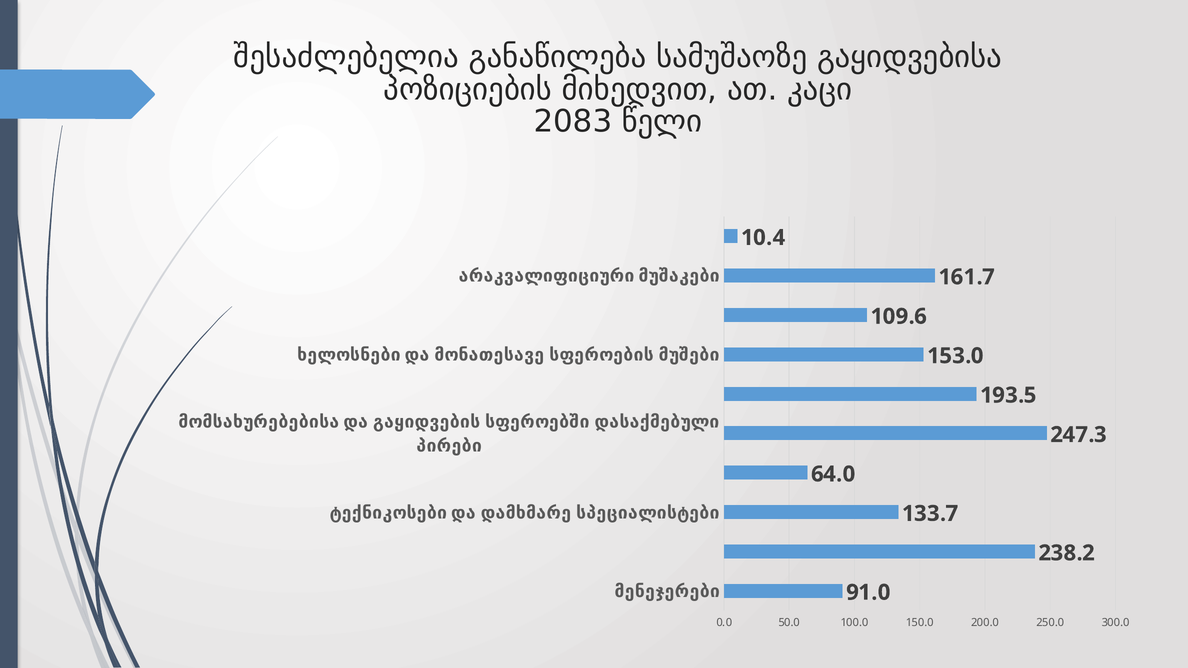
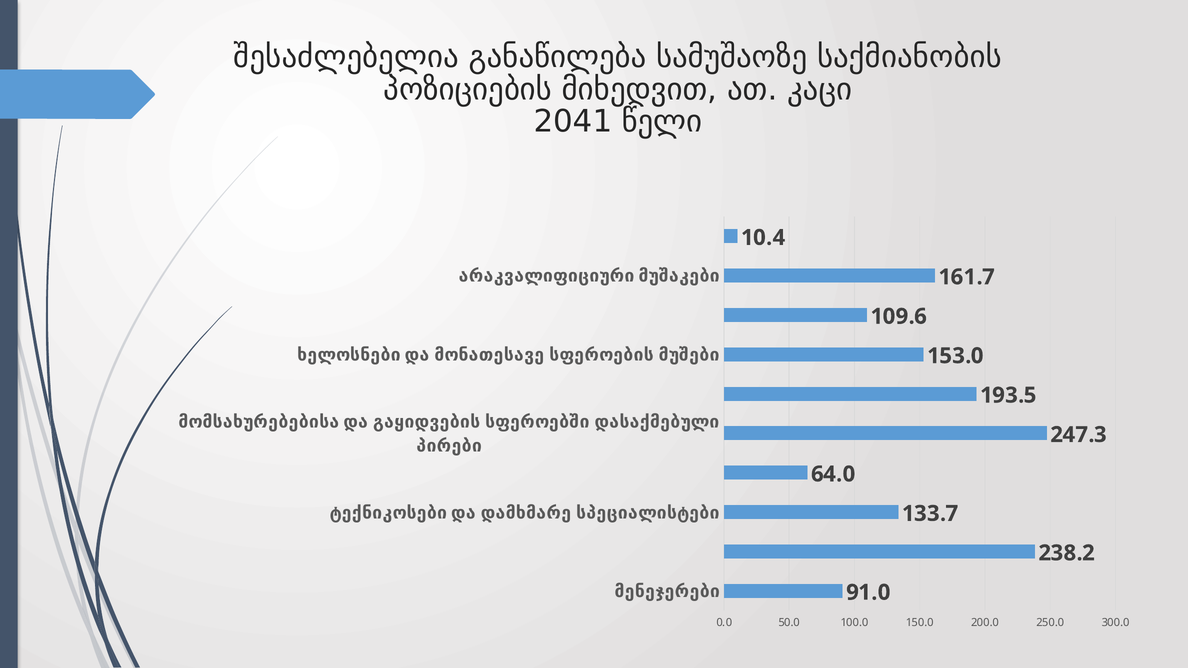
გაყიდვებისა: გაყიდვებისა -> საქმიანობის (909, 57)
2083: 2083 -> 2041 (573, 122)
